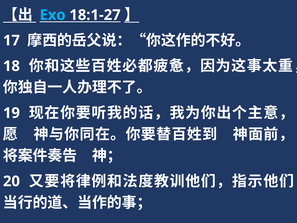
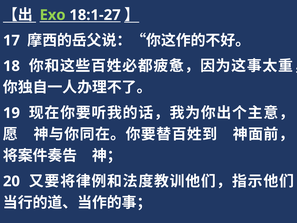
Exo colour: light blue -> light green (53, 15)
